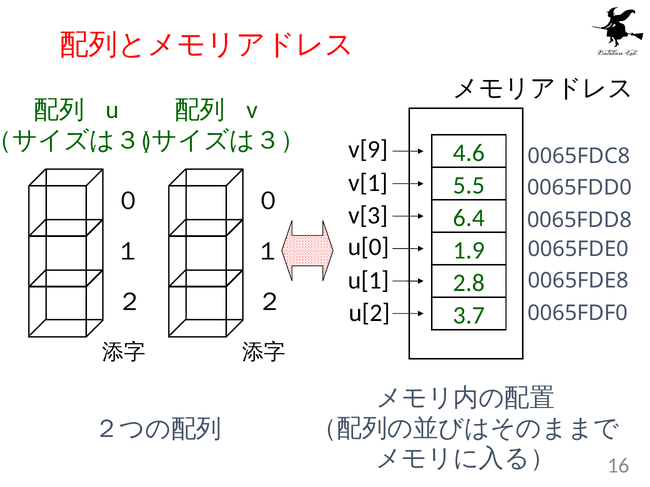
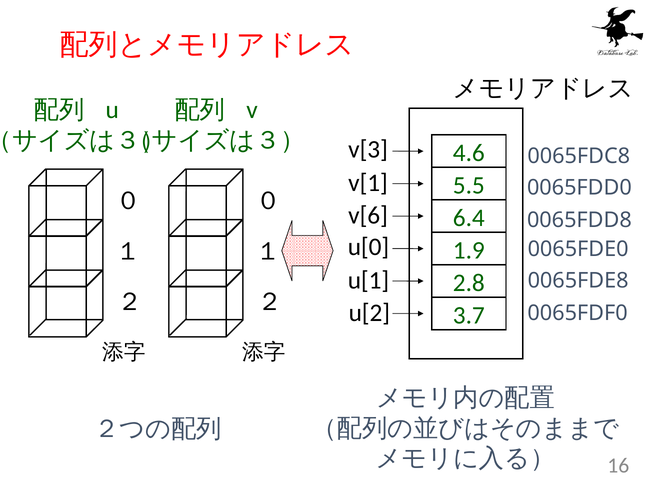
v[9: v[9 -> v[3 (368, 150)
v[3: v[3 -> v[6 (368, 216)
